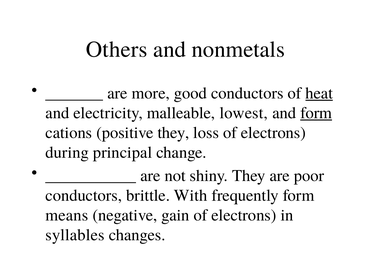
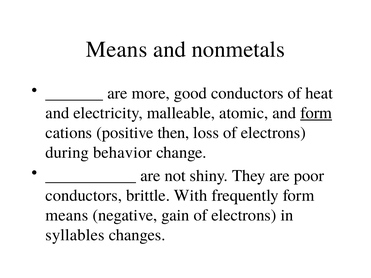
Others: Others -> Means (117, 49)
heat underline: present -> none (319, 93)
lowest: lowest -> atomic (244, 113)
positive they: they -> then (173, 133)
principal: principal -> behavior (123, 153)
